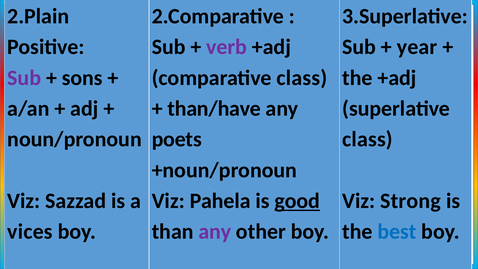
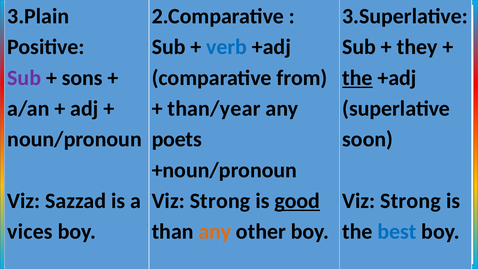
2.Plain: 2.Plain -> 3.Plain (38, 16)
verb colour: purple -> blue (227, 47)
year: year -> they (417, 47)
comparative class: class -> from (302, 78)
the underline: none -> present (357, 78)
than/have: than/have -> than/year (214, 109)
class: class -> soon (368, 139)
Pahela: Pahela -> Strong (220, 201)
any colour: purple -> orange (215, 232)
